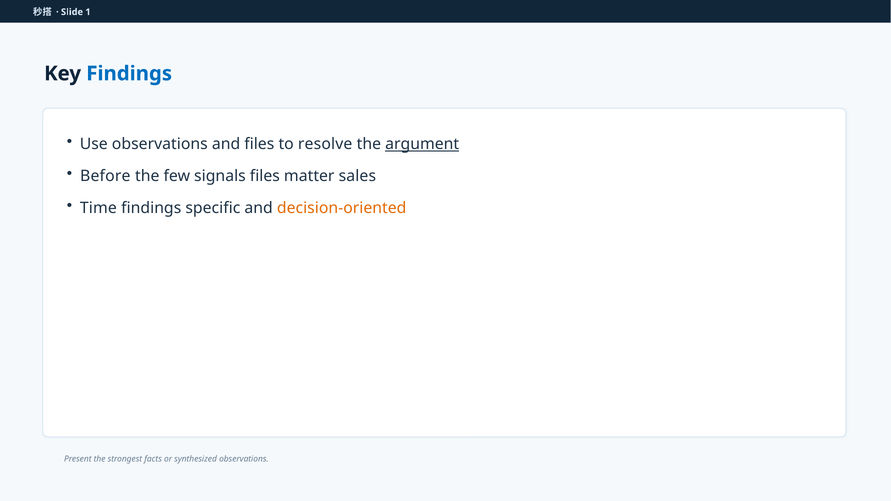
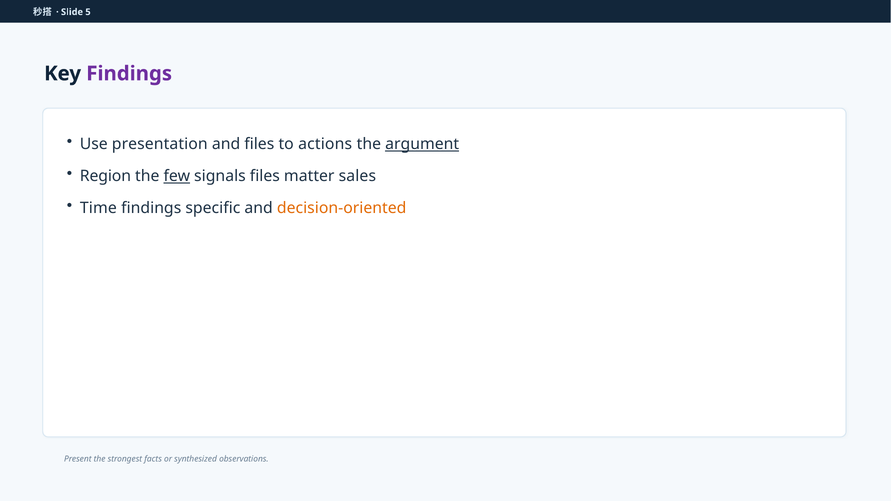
1: 1 -> 5 (88, 12)
Findings colour: blue -> purple (129, 74)
Use observations: observations -> presentation (160, 144)
resolve: resolve -> actions (325, 144)
Before: Before -> Region (105, 176)
few underline: none -> present (177, 176)
